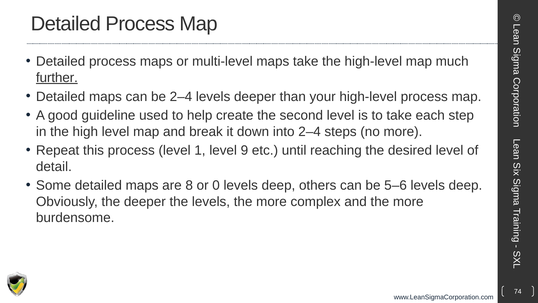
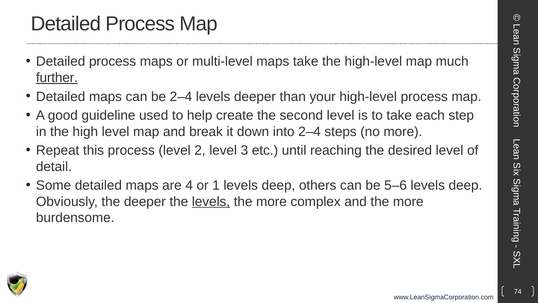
1: 1 -> 2 (200, 150)
9: 9 -> 3 (244, 150)
8: 8 -> 4 (189, 185)
0: 0 -> 1 (216, 185)
levels underline: none -> present (211, 201)
